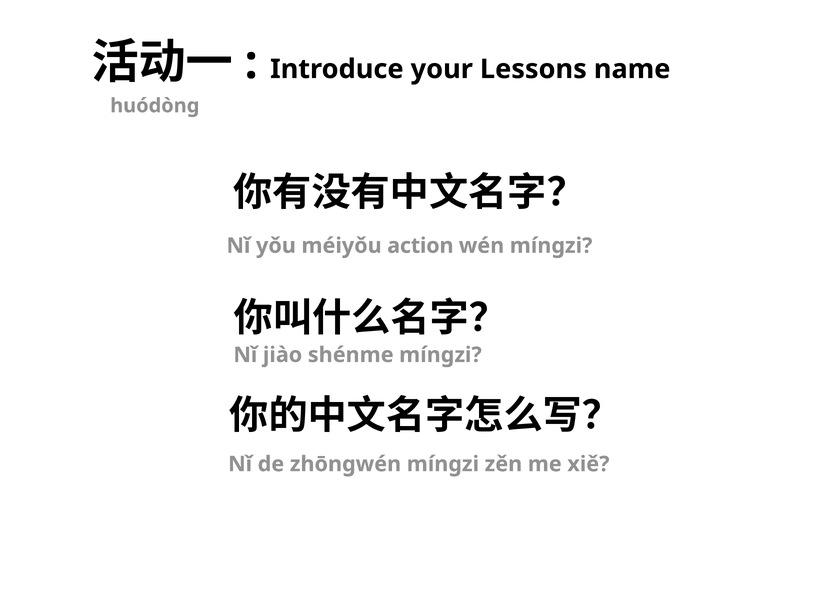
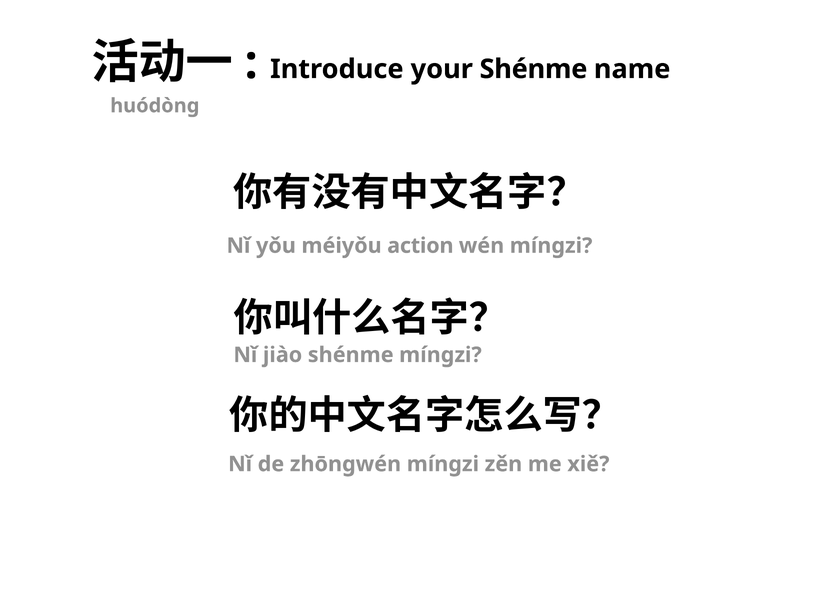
your Lessons: Lessons -> Shénme (533, 69)
